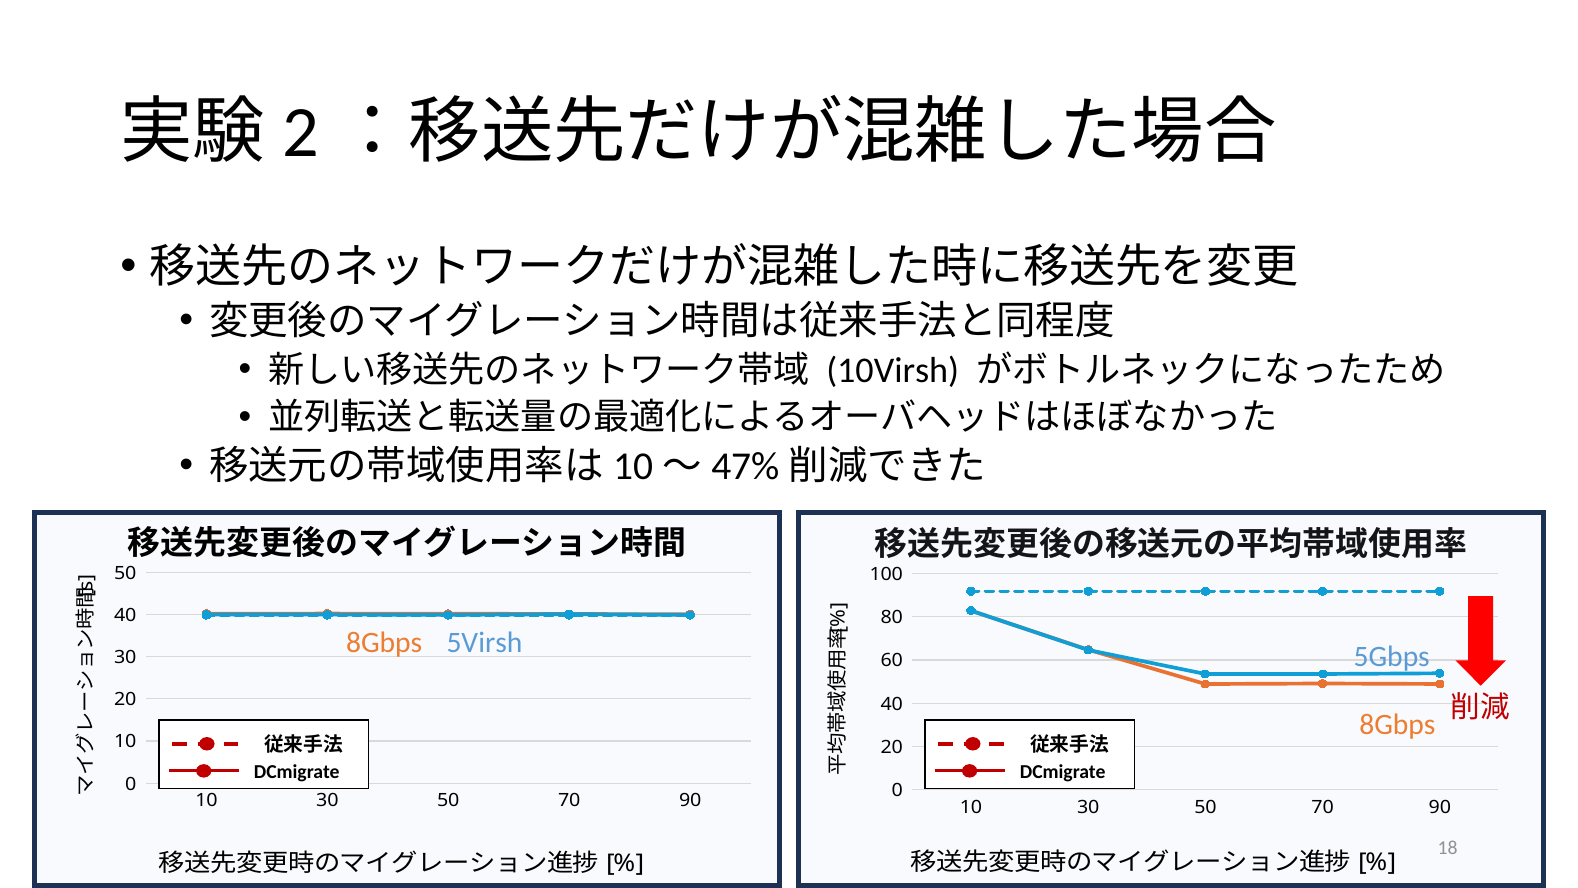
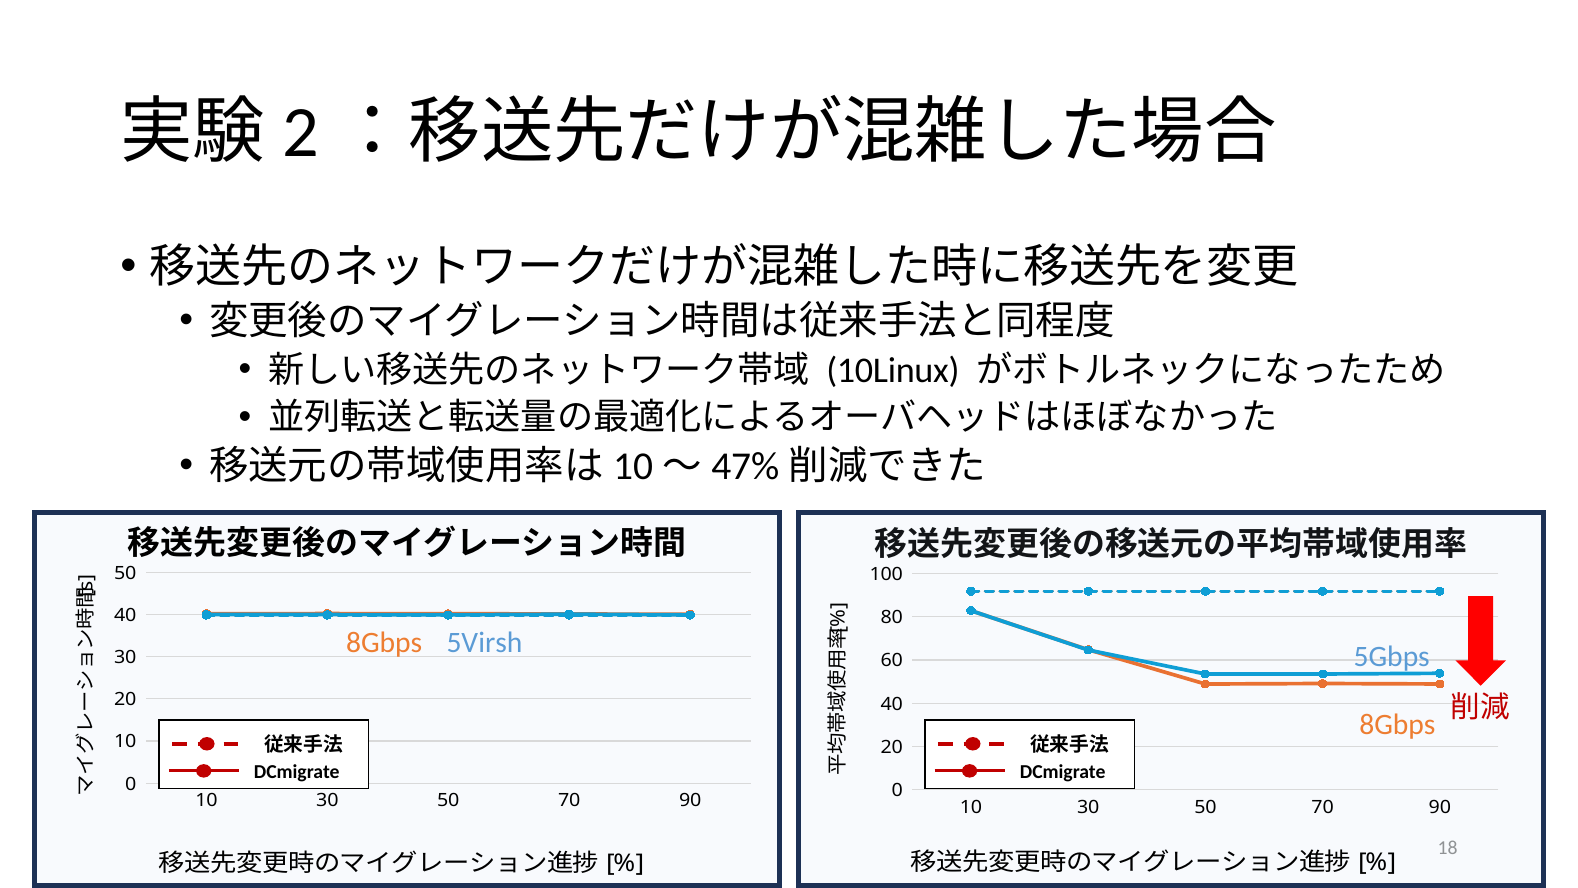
10Virsh: 10Virsh -> 10Linux (893, 370)
